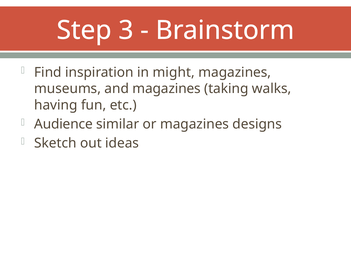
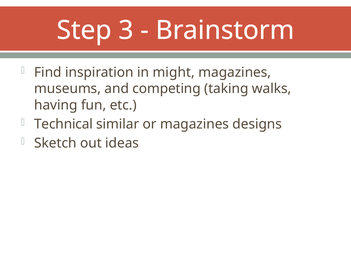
and magazines: magazines -> competing (167, 89)
Audience: Audience -> Technical (63, 124)
